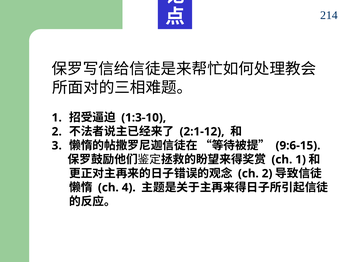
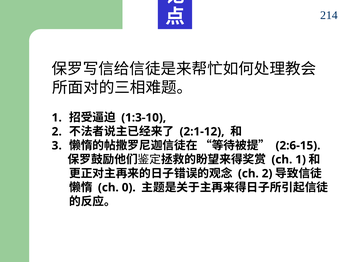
9:6-15: 9:6-15 -> 2:6-15 (298, 146)
4: 4 -> 0 (129, 188)
